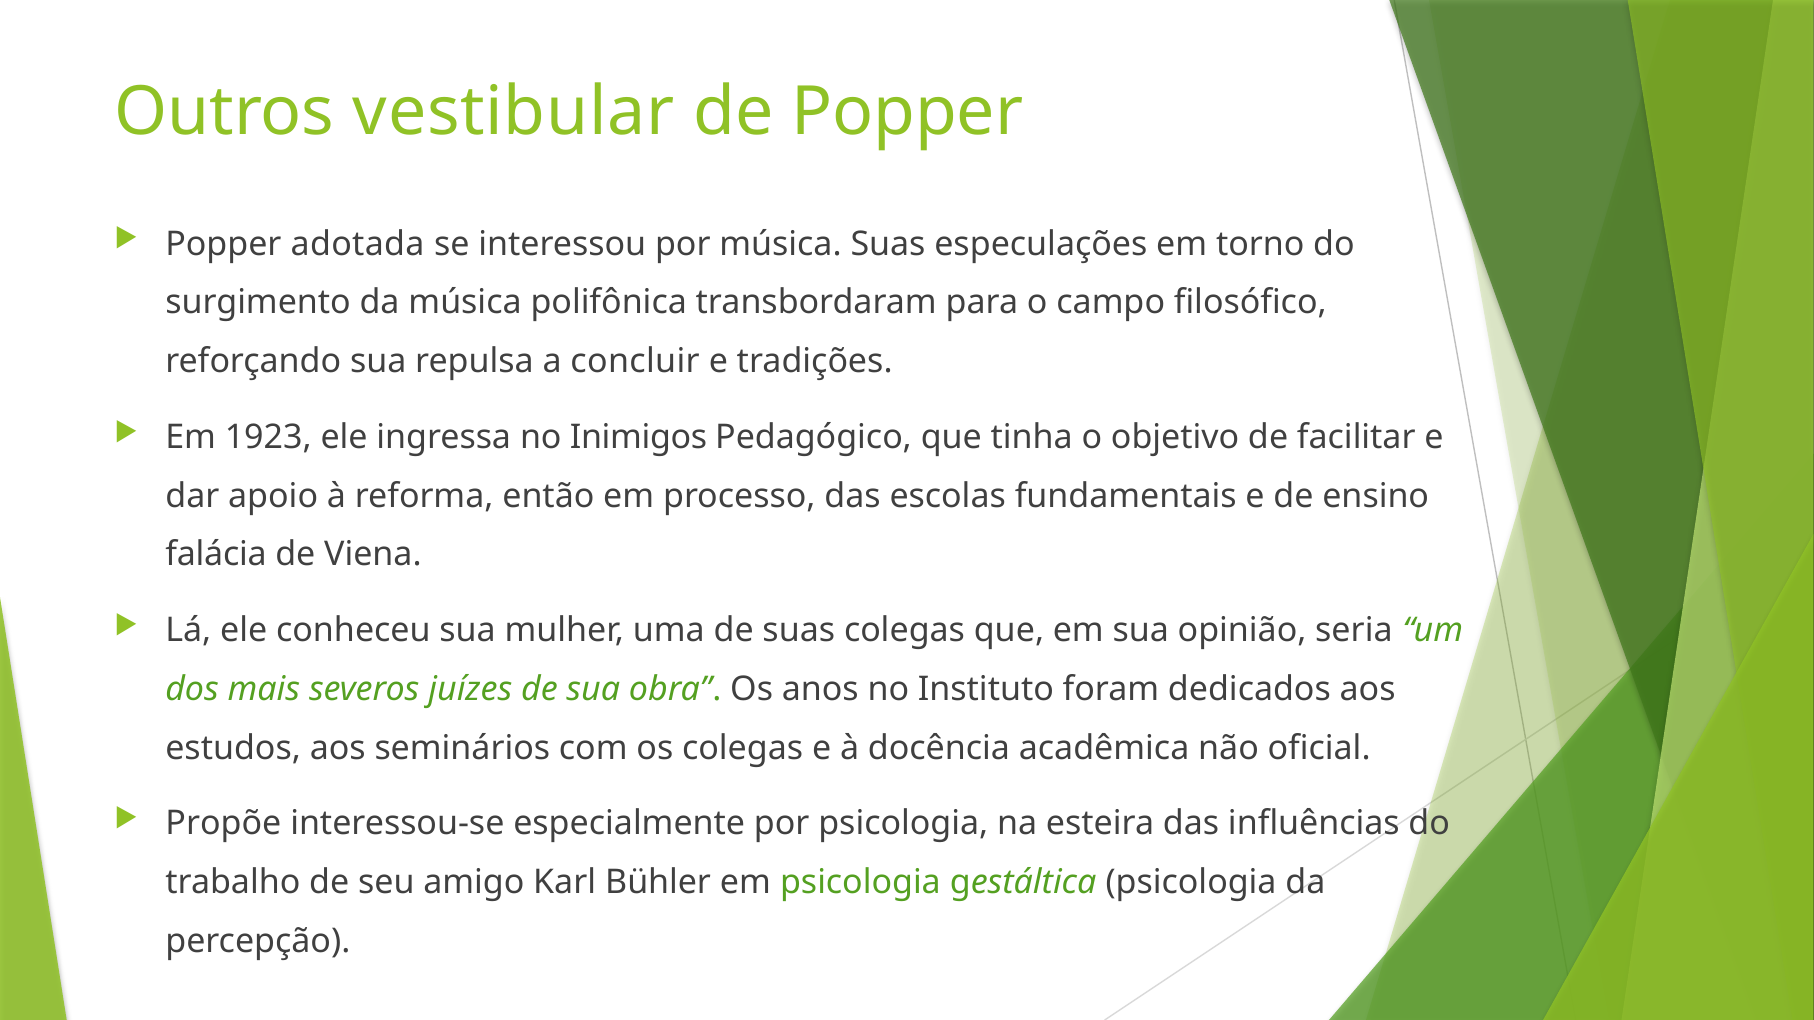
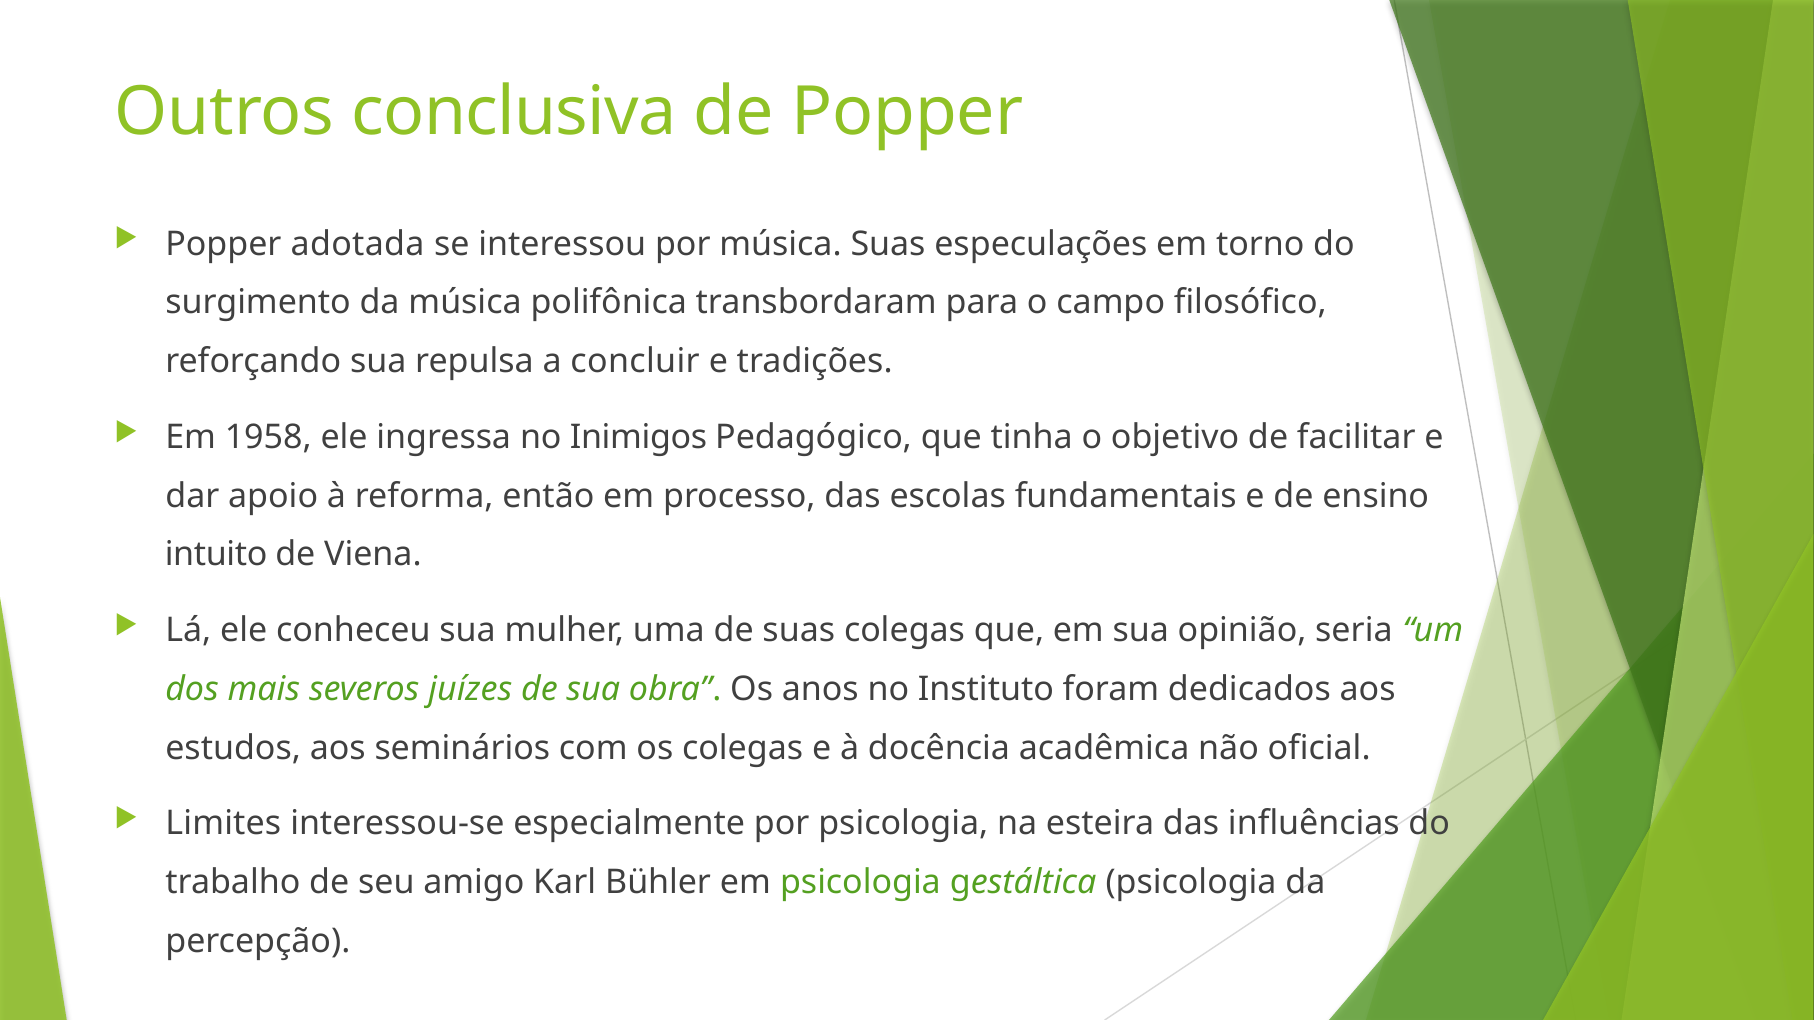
vestibular: vestibular -> conclusiva (514, 113)
1923: 1923 -> 1958 (268, 437)
falácia: falácia -> intuito (216, 555)
Propõe: Propõe -> Limites (223, 824)
